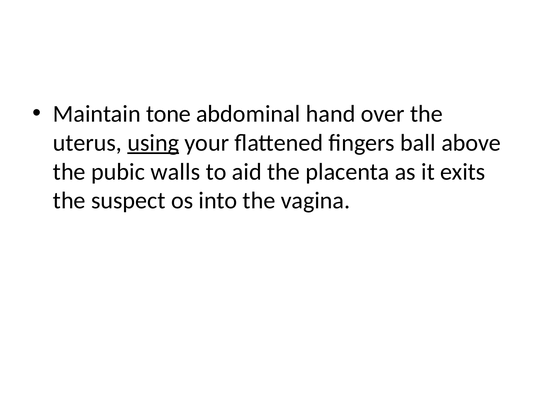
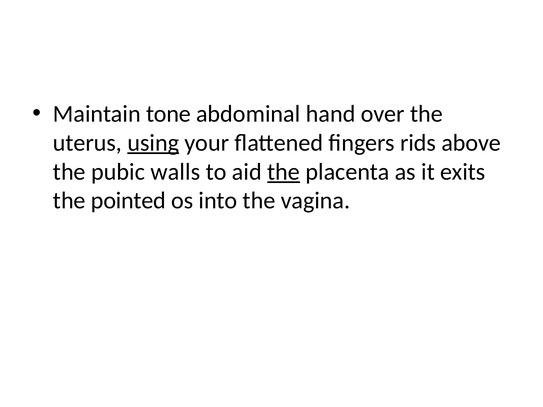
ball: ball -> rids (418, 143)
the underline: none -> present (284, 172)
suspect: suspect -> pointed (128, 201)
